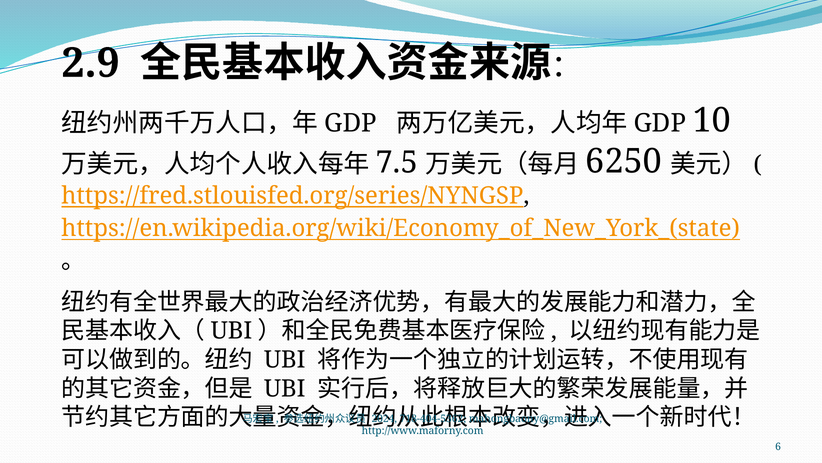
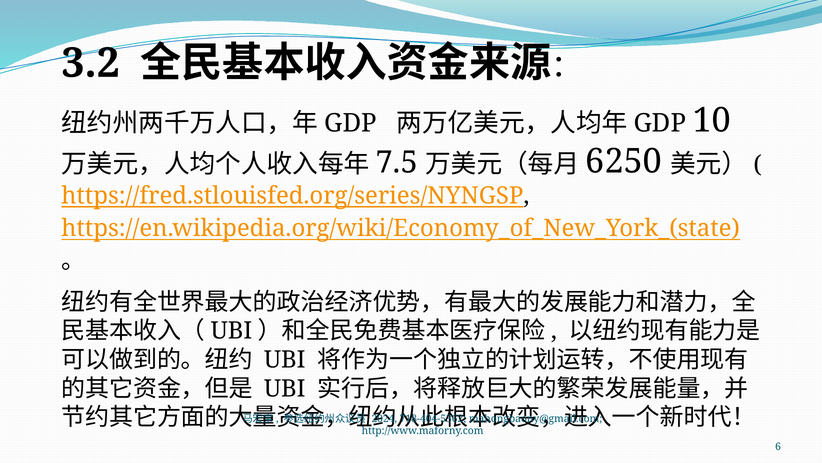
2.9: 2.9 -> 3.2 (91, 63)
